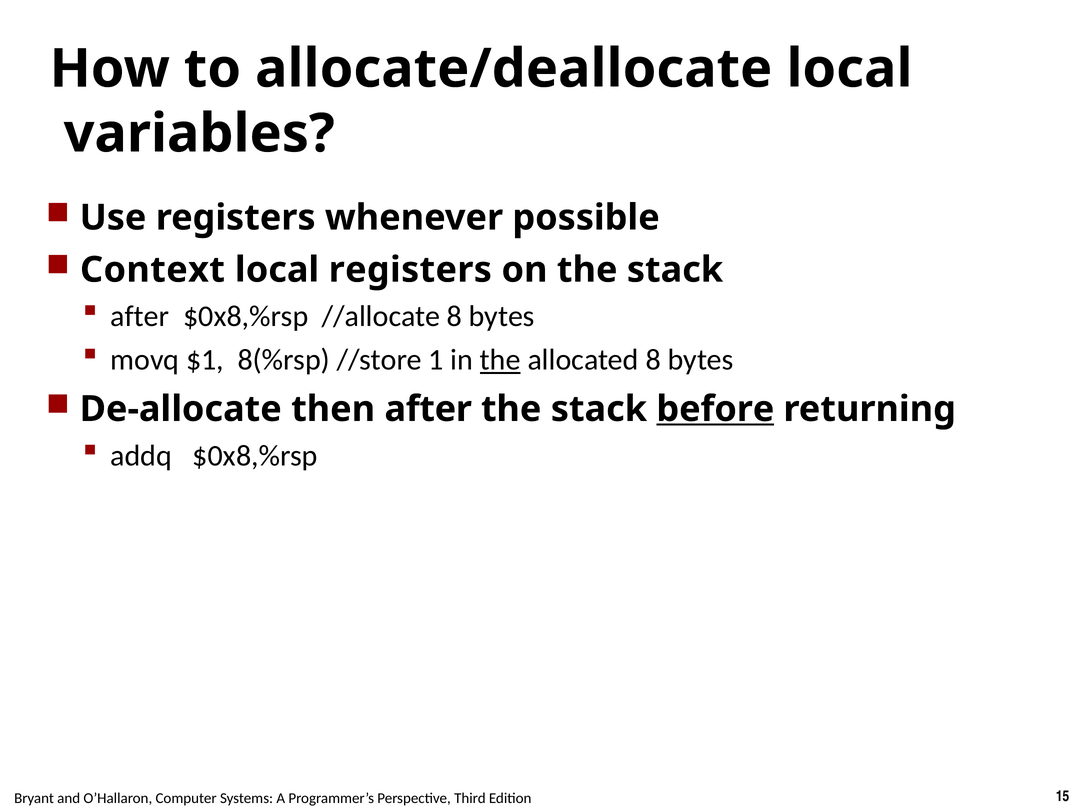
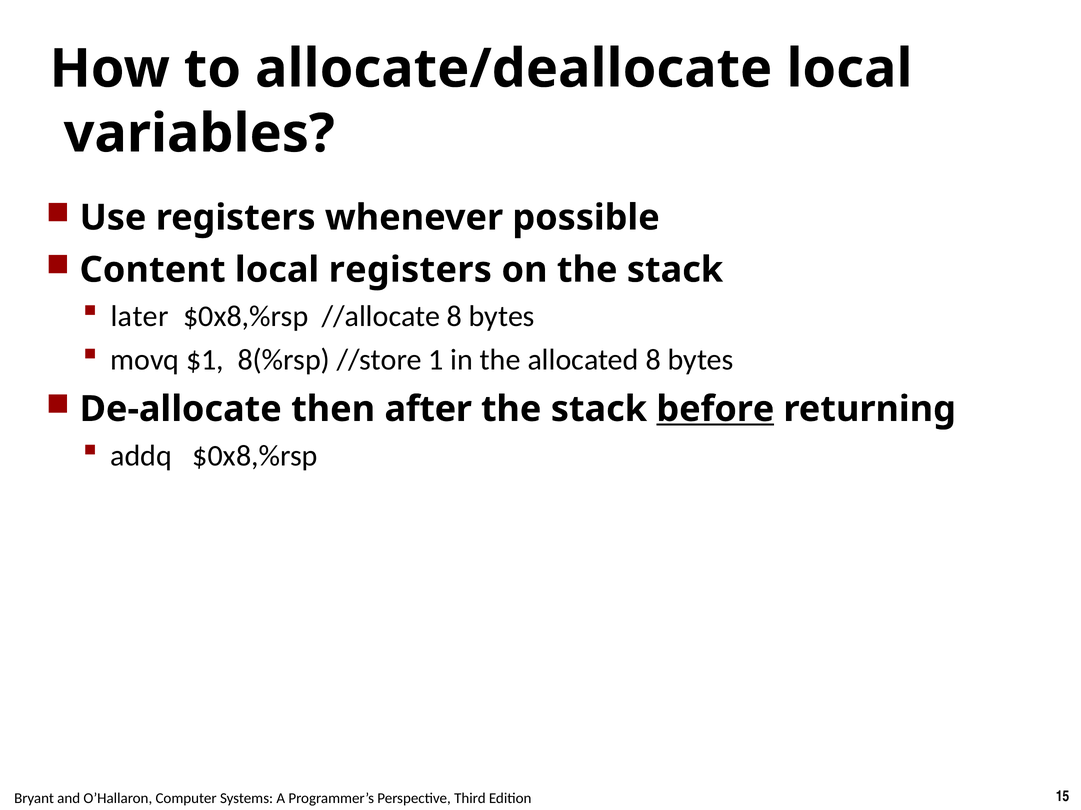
Context: Context -> Content (153, 270)
after: after -> later (140, 317)
the underline: present -> none (500, 360)
